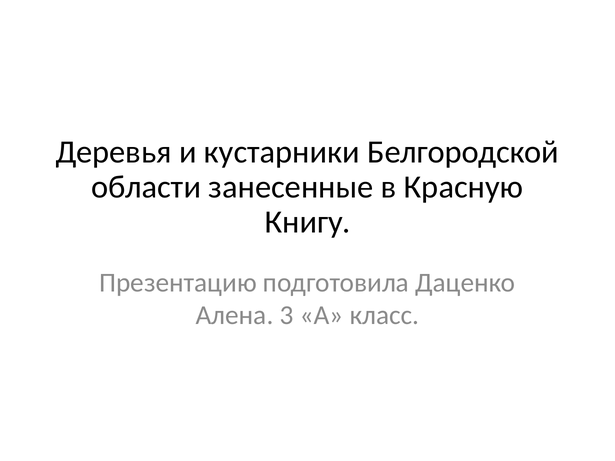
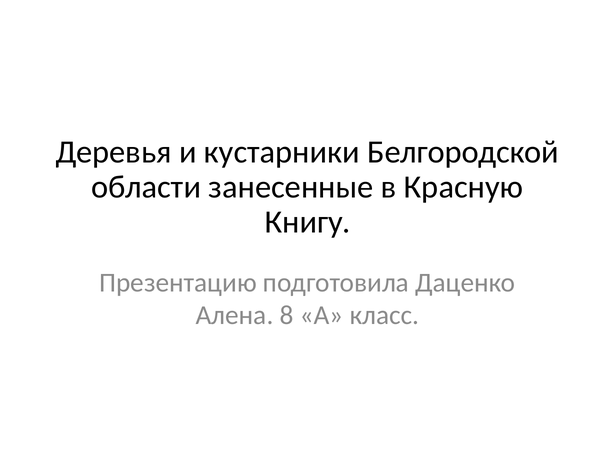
3: 3 -> 8 (287, 316)
